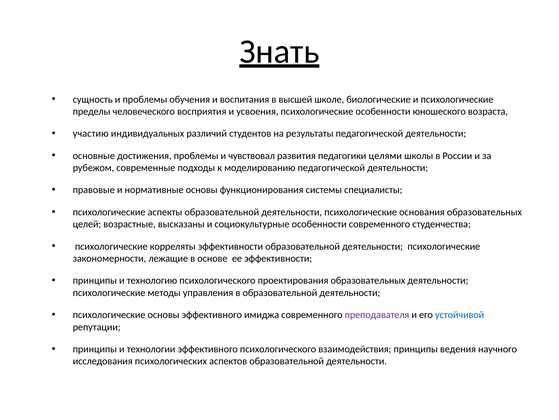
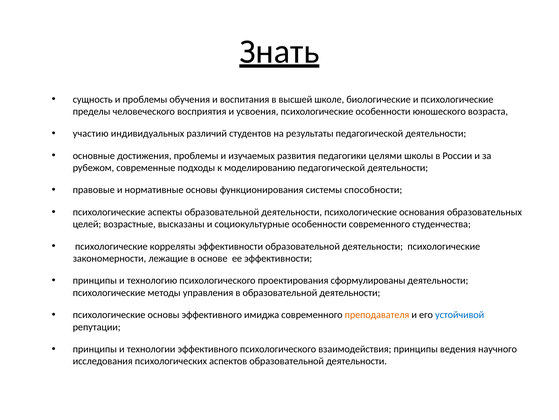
чувствовал: чувствовал -> изучаемых (252, 155)
специалисты: специалисты -> способности (373, 190)
проектирования образовательных: образовательных -> сформулированы (368, 280)
преподавателя colour: purple -> orange (377, 314)
